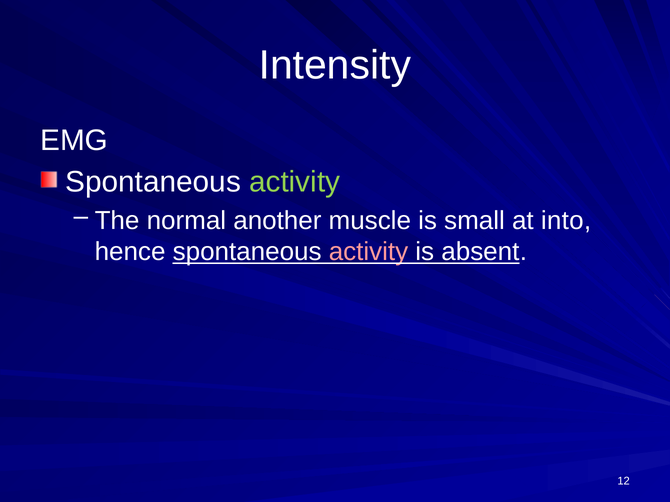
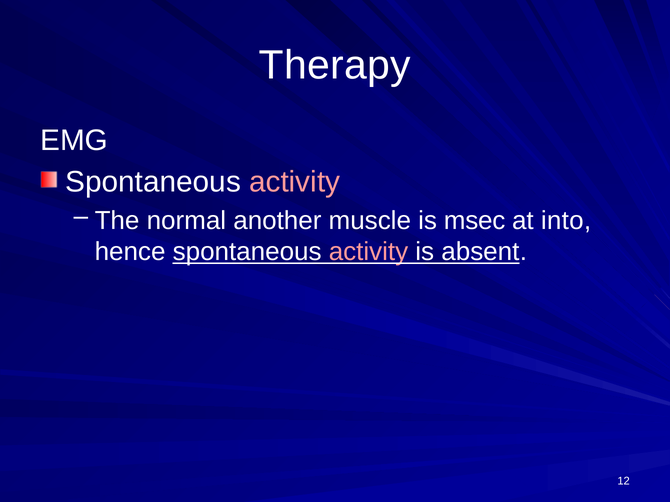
Intensity: Intensity -> Therapy (335, 65)
activity colour: light green -> pink (295, 182)
small: small -> msec (475, 221)
